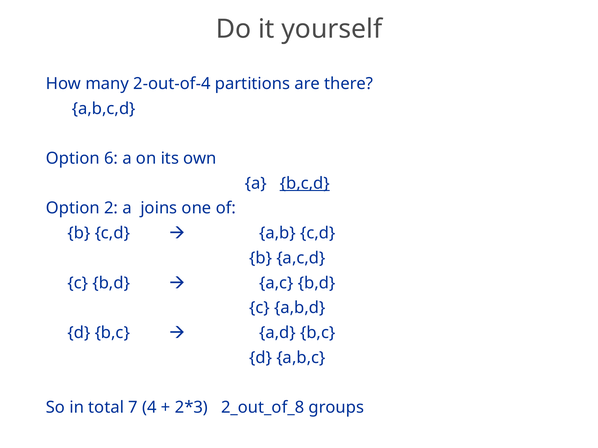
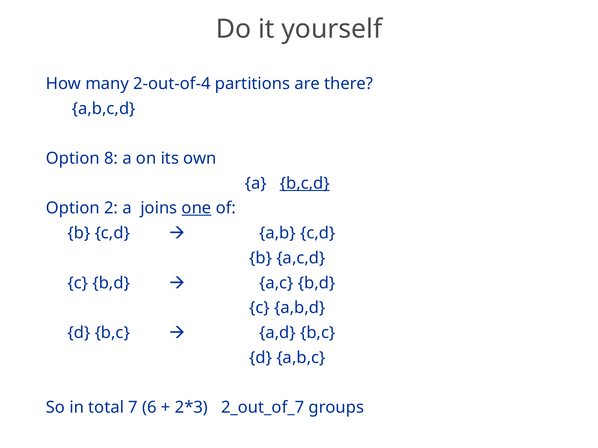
6: 6 -> 8 (111, 159)
one underline: none -> present (196, 208)
4: 4 -> 6 (149, 408)
2_out_of_8: 2_out_of_8 -> 2_out_of_7 (263, 408)
